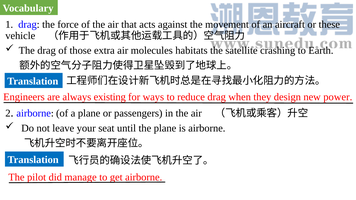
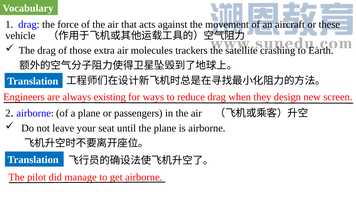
habitats: habitats -> trackers (192, 51)
power: power -> screen (338, 97)
